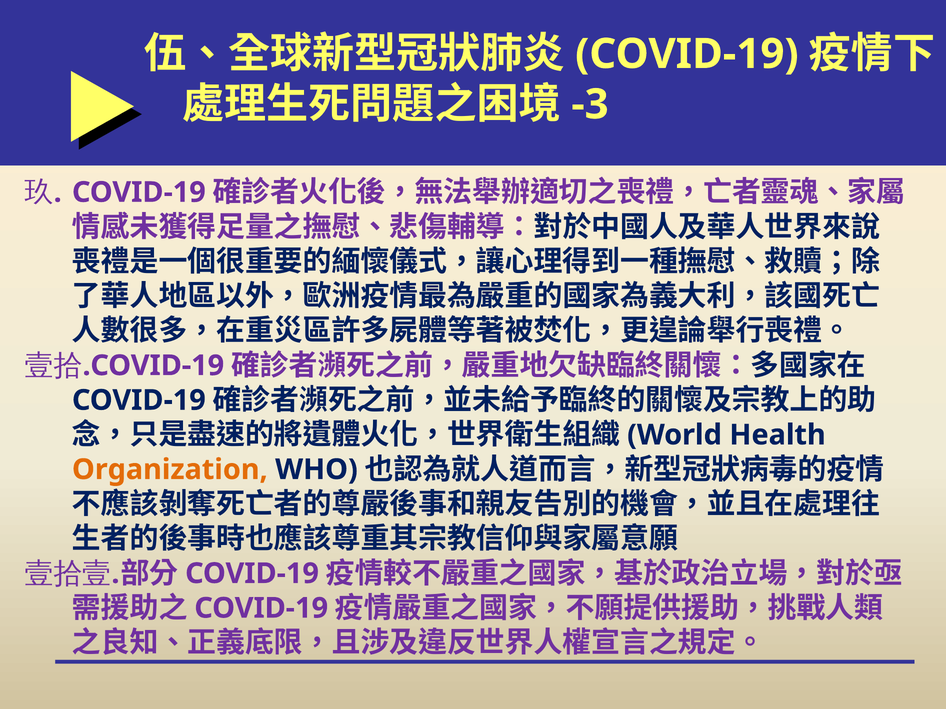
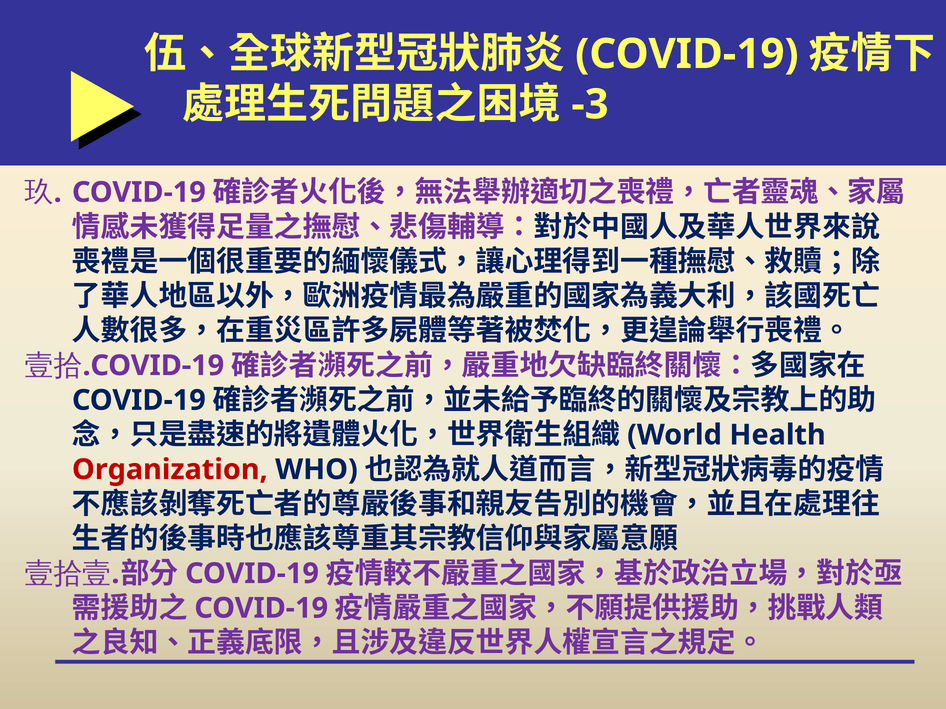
Organization colour: orange -> red (170, 470)
